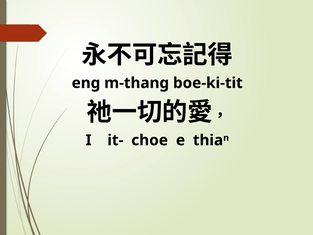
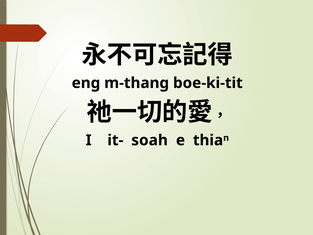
choe: choe -> soah (150, 140)
